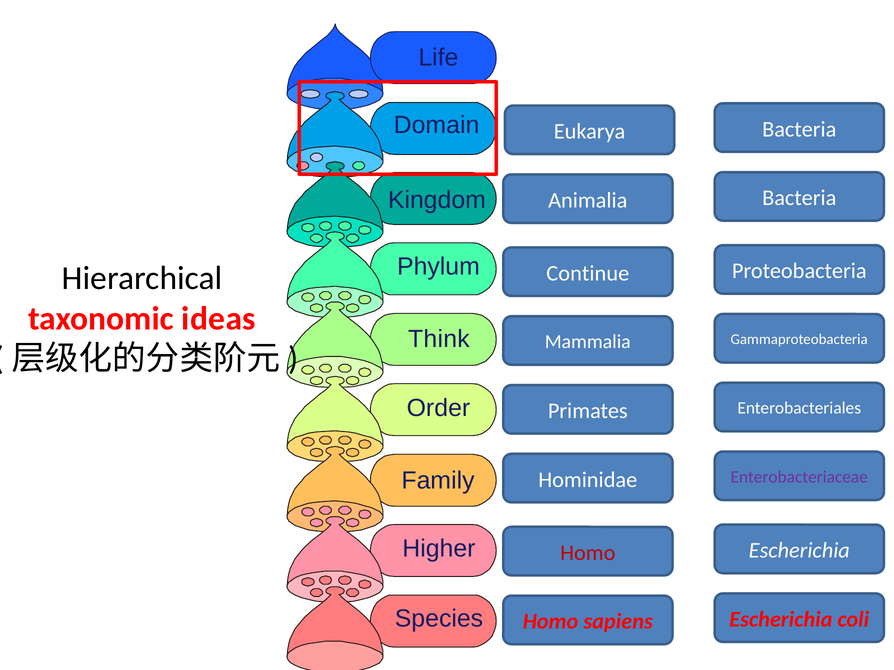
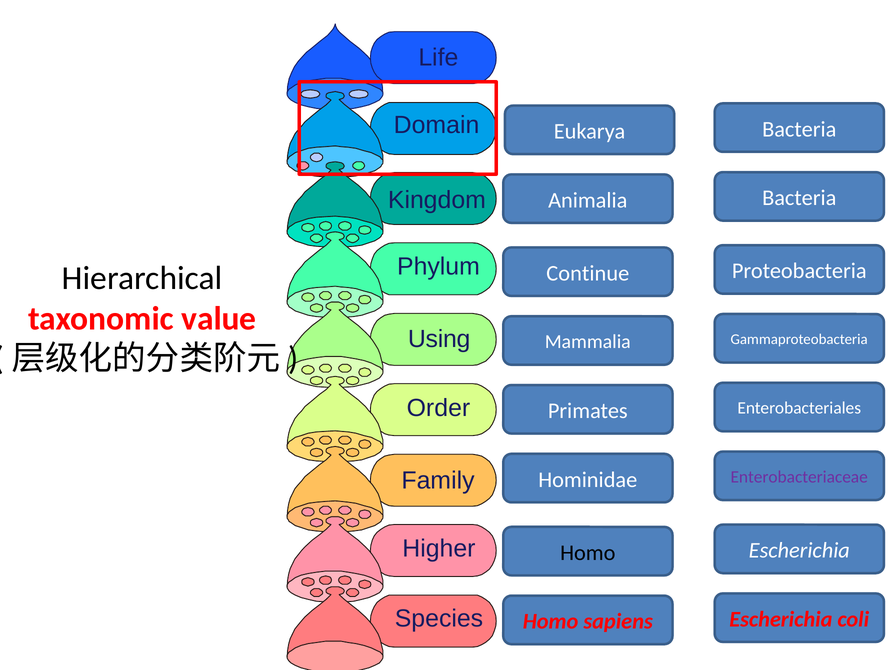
ideas: ideas -> value (219, 319)
Think: Think -> Using (439, 339)
Homo colour: red -> black (588, 553)
